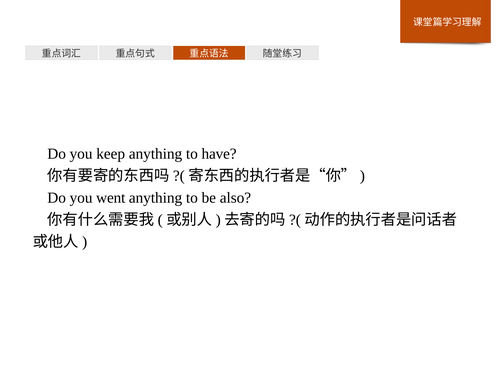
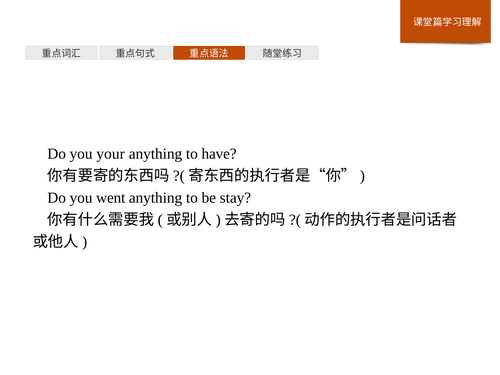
keep: keep -> your (111, 154)
also: also -> stay (235, 198)
